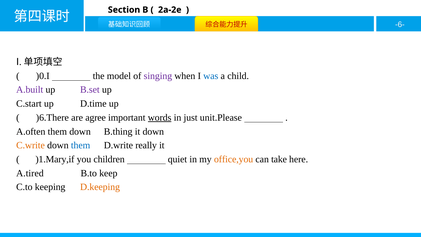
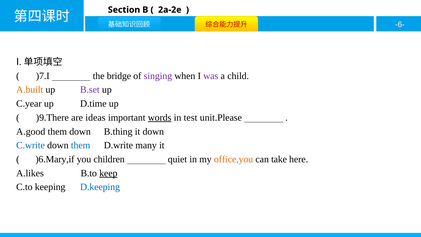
)0.I: )0.I -> )7.I (43, 76)
model: model -> bridge (119, 76)
was colour: blue -> purple (211, 76)
A.built colour: purple -> orange (30, 90)
C.start: C.start -> C.year (29, 104)
)6.There: )6.There -> )9.There (52, 118)
agree: agree -> ideas (95, 118)
just: just -> test (191, 118)
A.often: A.often -> A.good (31, 131)
C.write colour: orange -> blue (31, 145)
really: really -> many (146, 145)
)1.Mary,if: )1.Mary,if -> )6.Mary,if (55, 159)
A.tired: A.tired -> A.likes (30, 173)
keep underline: none -> present (108, 173)
D.keeping colour: orange -> blue (100, 187)
